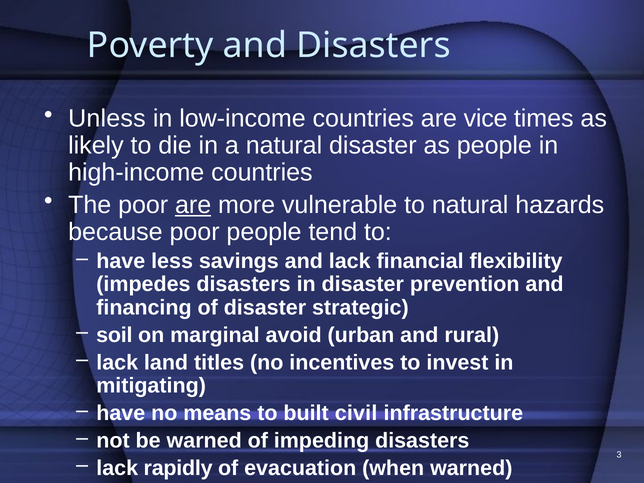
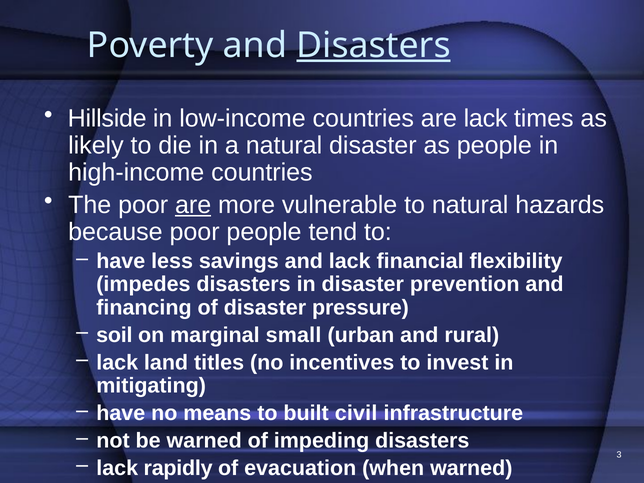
Disasters underline: none -> present (374, 45)
Unless: Unless -> Hillside (107, 119)
are vice: vice -> lack (486, 119)
strategic: strategic -> pressure (360, 308)
avoid: avoid -> small (293, 335)
